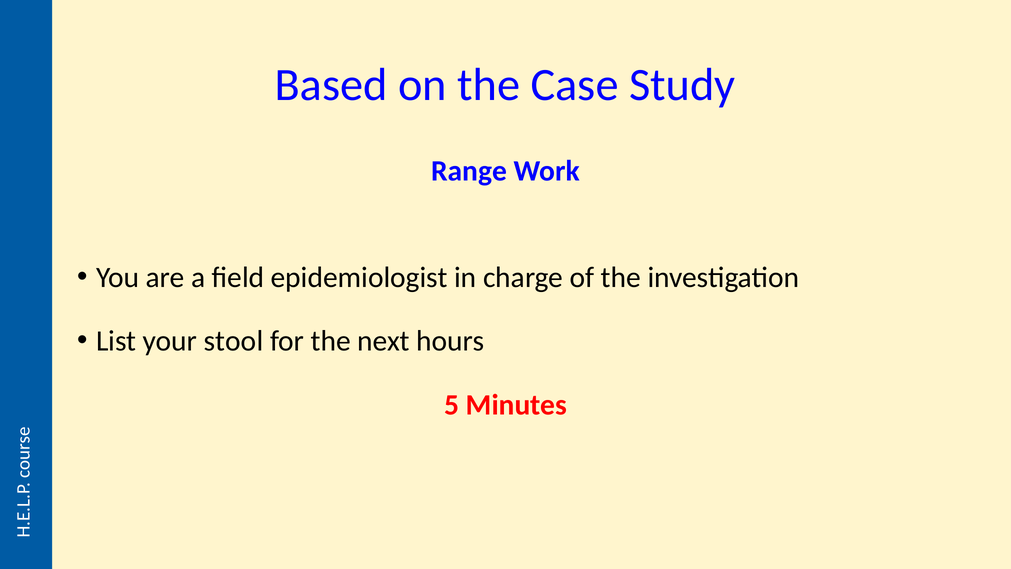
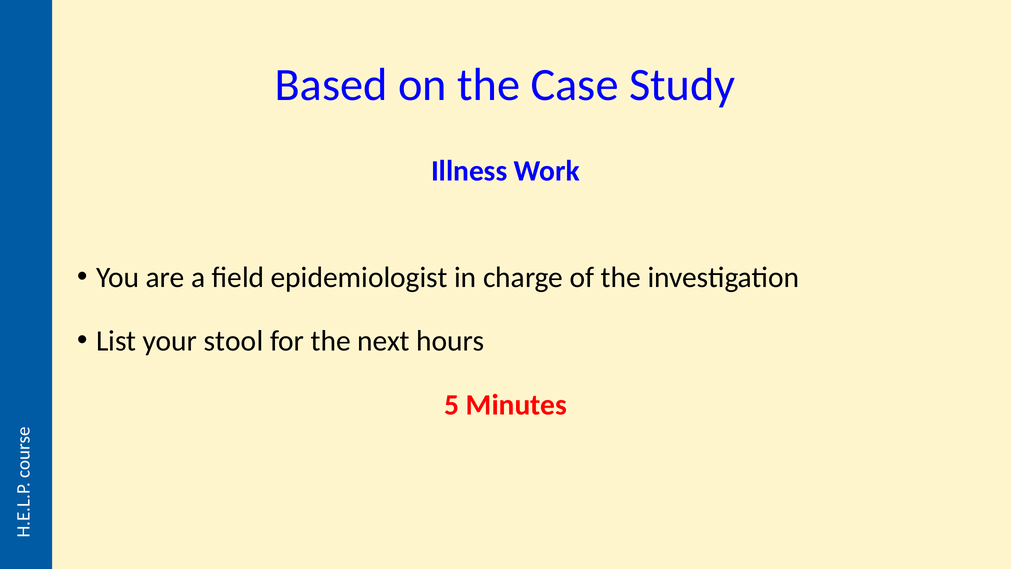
Range: Range -> Illness (469, 171)
